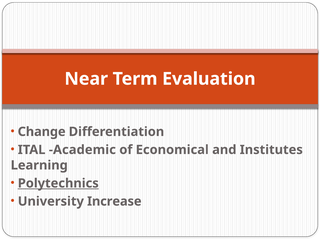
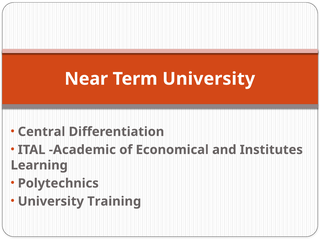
Term Evaluation: Evaluation -> University (209, 79)
Change: Change -> Central (42, 132)
Polytechnics underline: present -> none (58, 183)
Increase: Increase -> Training (114, 201)
